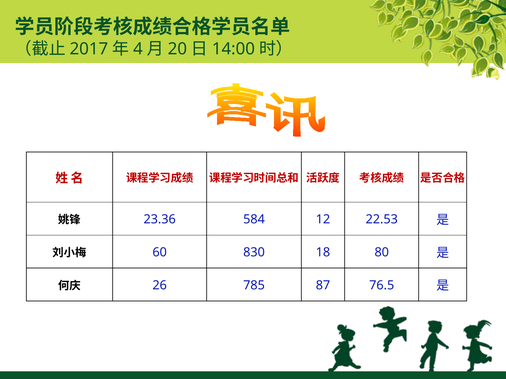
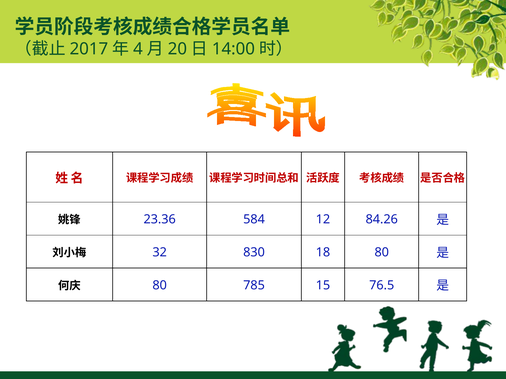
22.53: 22.53 -> 84.26 (382, 220)
60: 60 -> 32 (160, 253)
26: 26 -> 80 (160, 286)
87: 87 -> 15 (323, 286)
